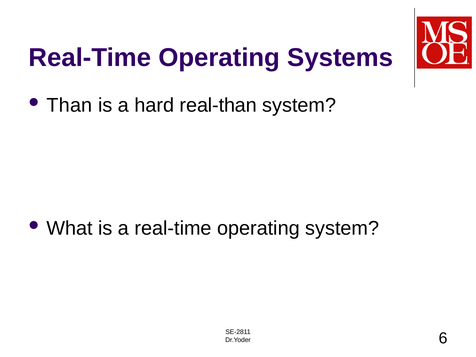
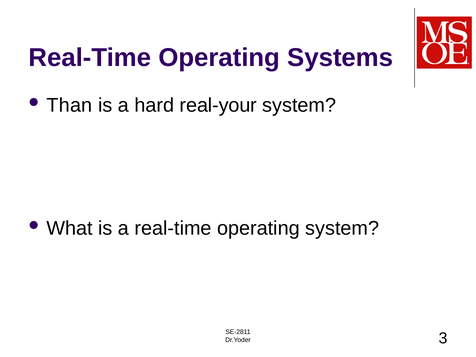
real-than: real-than -> real-your (218, 105)
6: 6 -> 3 (443, 338)
